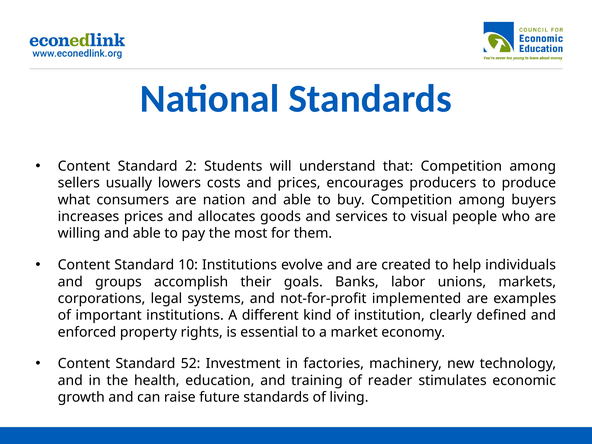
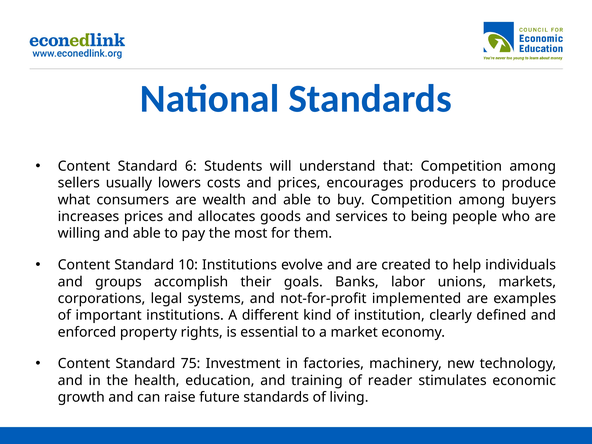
2: 2 -> 6 (191, 166)
nation: nation -> wealth (224, 200)
visual: visual -> being (429, 217)
52: 52 -> 75 (191, 364)
